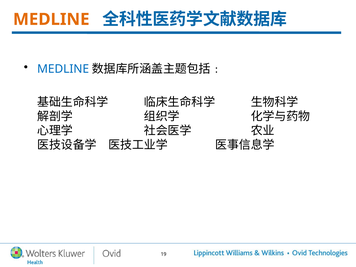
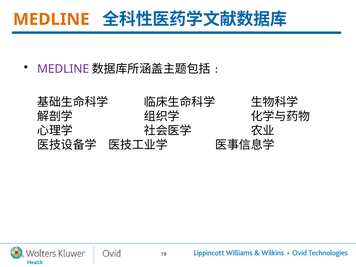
MEDLINE colour: blue -> purple (63, 69)
